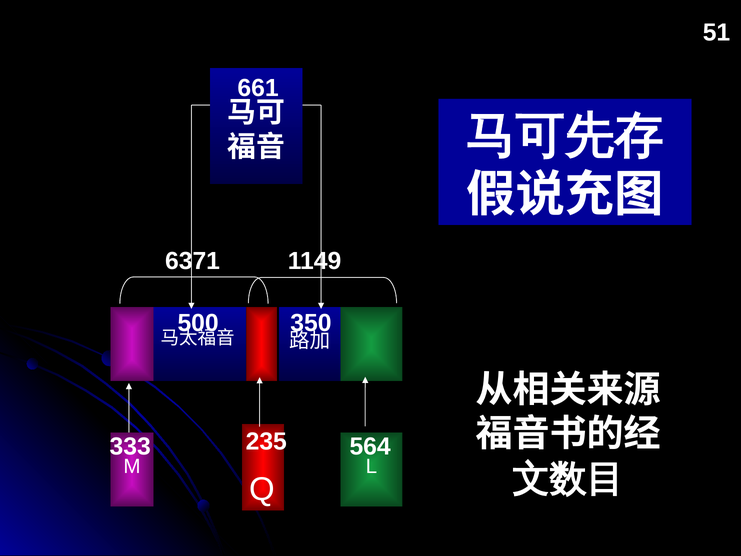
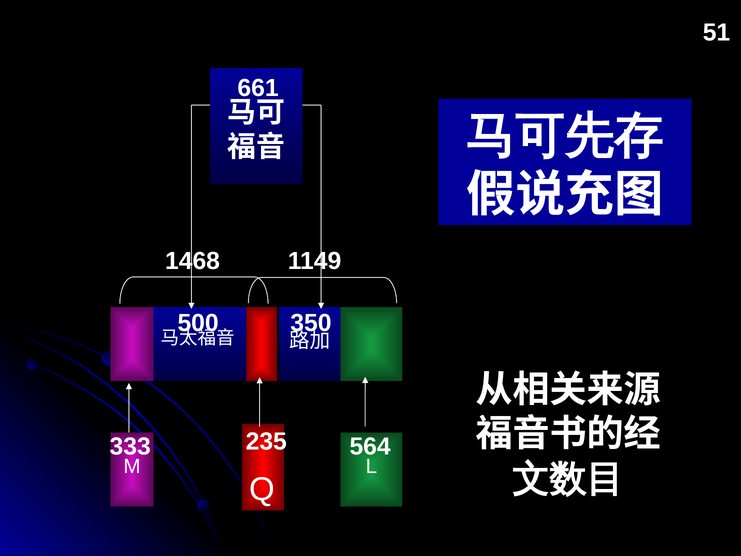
6371: 6371 -> 1468 (193, 261)
